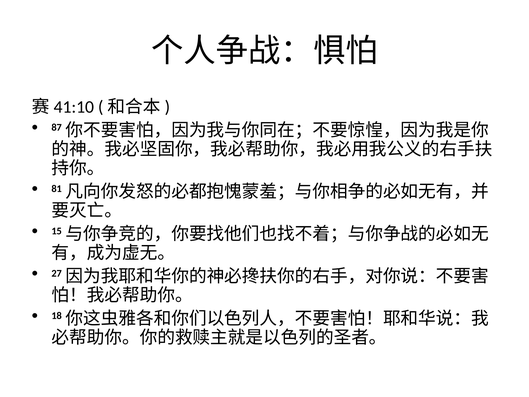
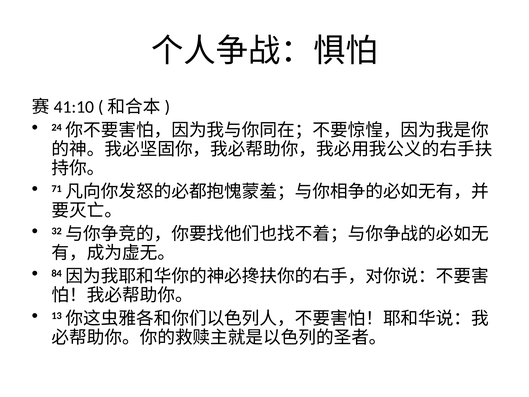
87: 87 -> 24 (57, 127)
81: 81 -> 71 (57, 189)
15: 15 -> 32 (57, 231)
27: 27 -> 84 (57, 273)
18: 18 -> 13 (57, 316)
